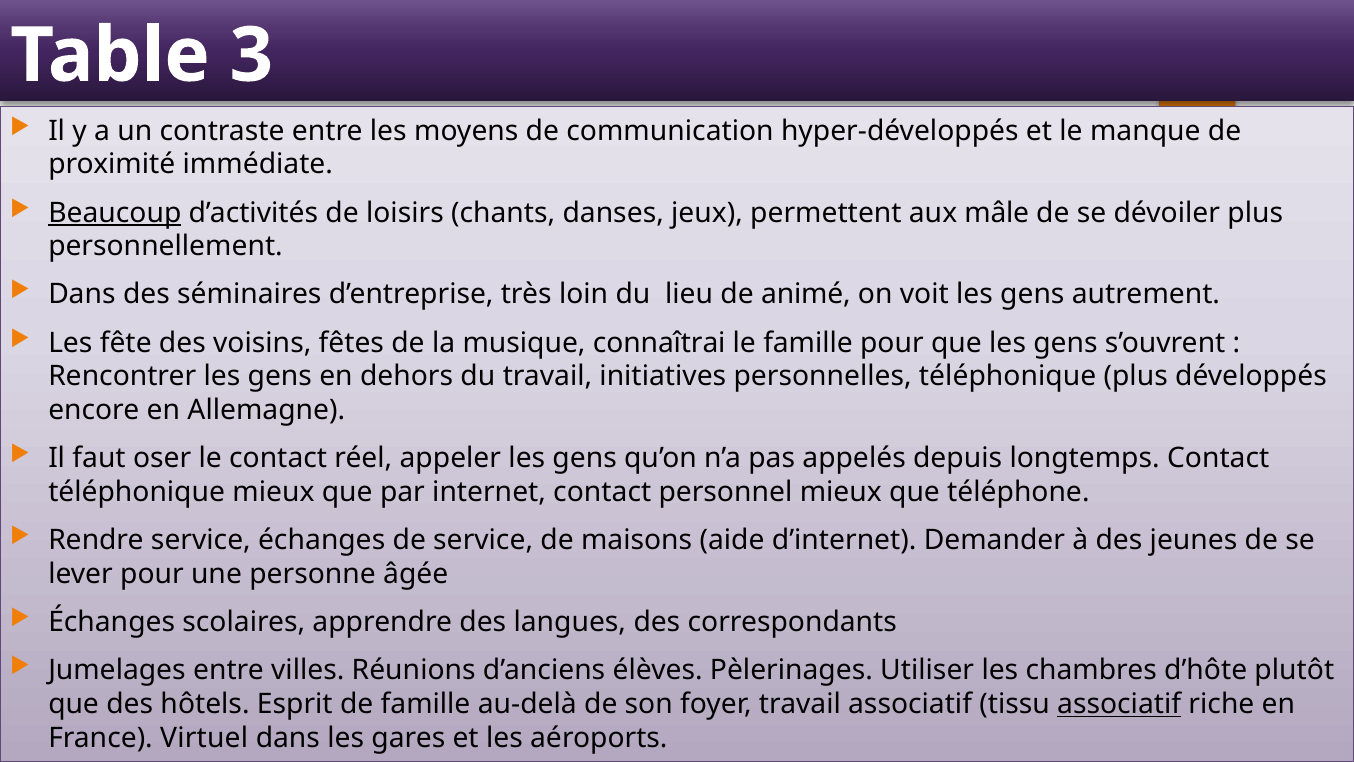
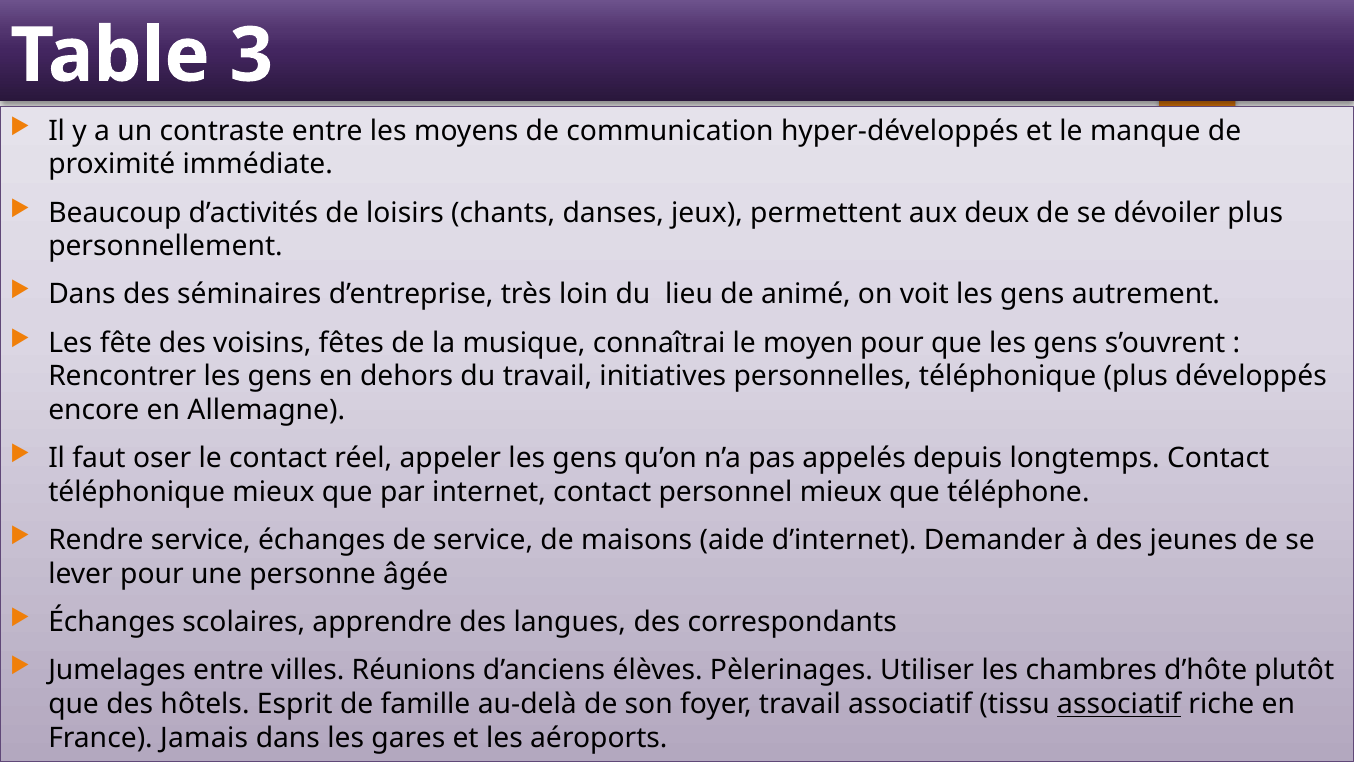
Beaucoup underline: present -> none (115, 213)
mâle: mâle -> deux (997, 213)
le famille: famille -> moyen (808, 343)
Virtuel: Virtuel -> Jamais (204, 738)
